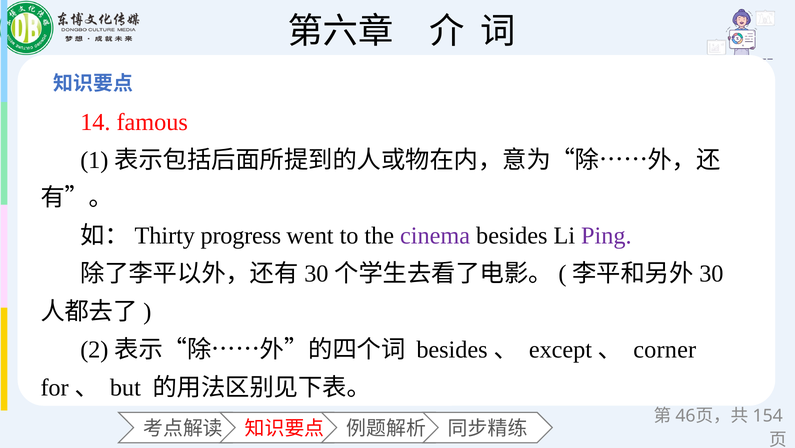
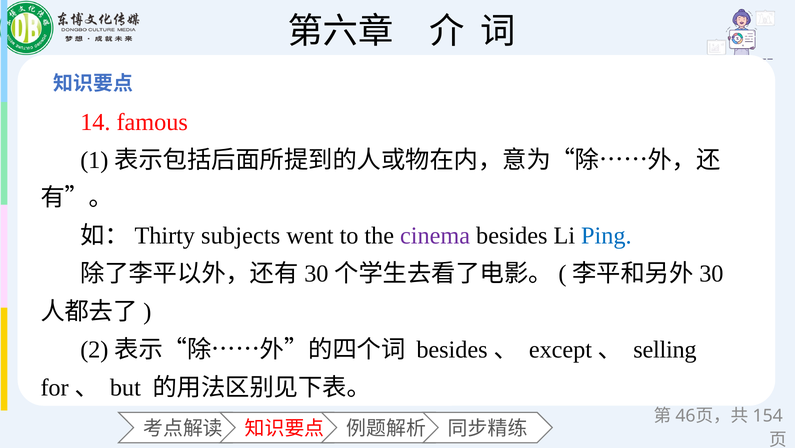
progress: progress -> subjects (241, 235)
Ping colour: purple -> blue (606, 235)
corner: corner -> selling (665, 349)
